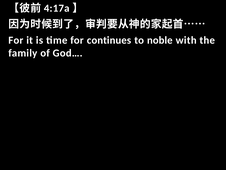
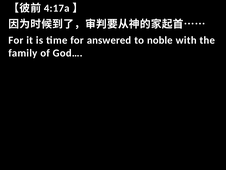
continues: continues -> answered (109, 40)
